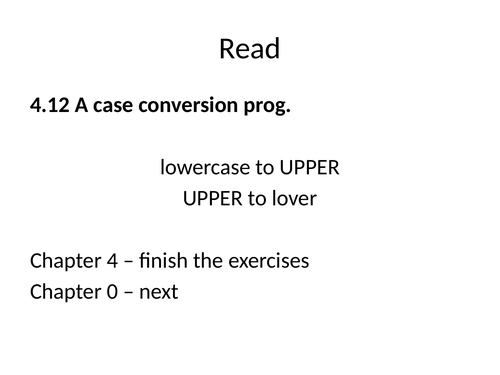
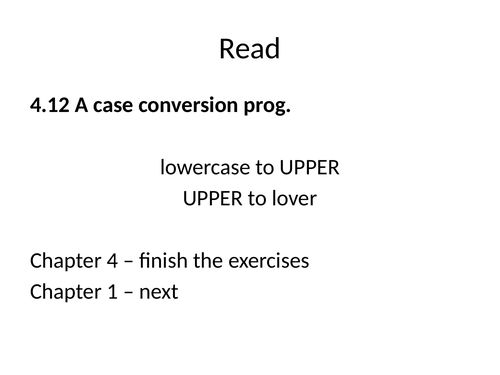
0: 0 -> 1 (112, 292)
